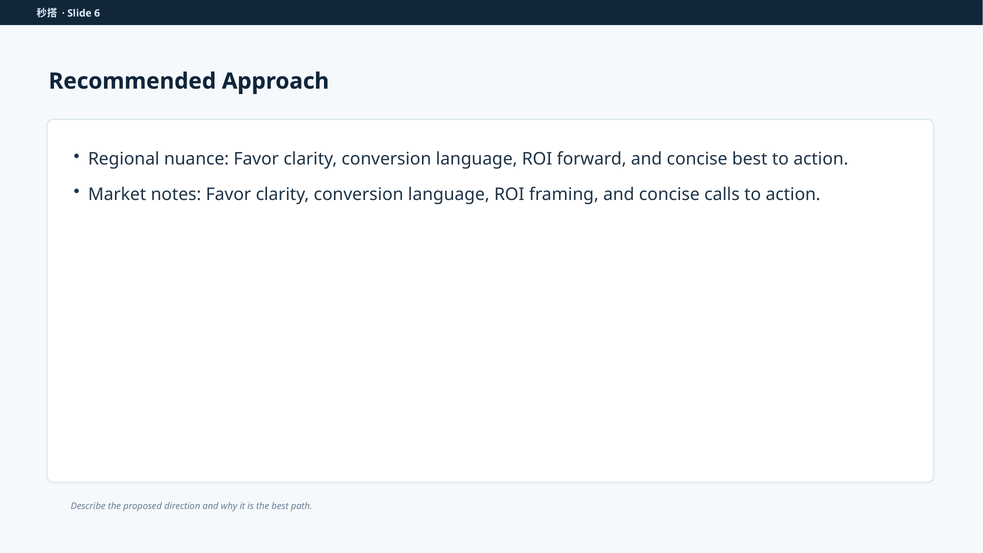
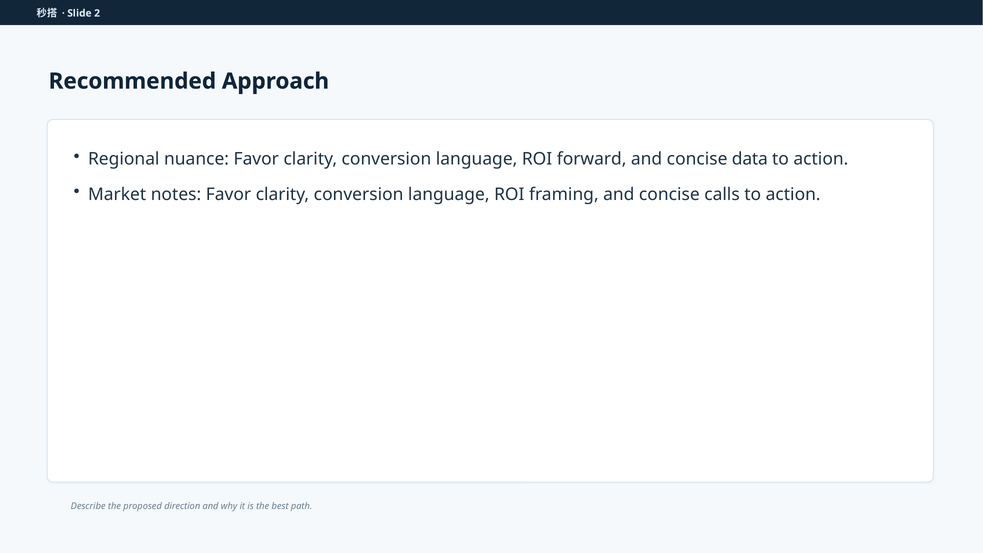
6: 6 -> 2 (97, 13)
concise best: best -> data (750, 159)
